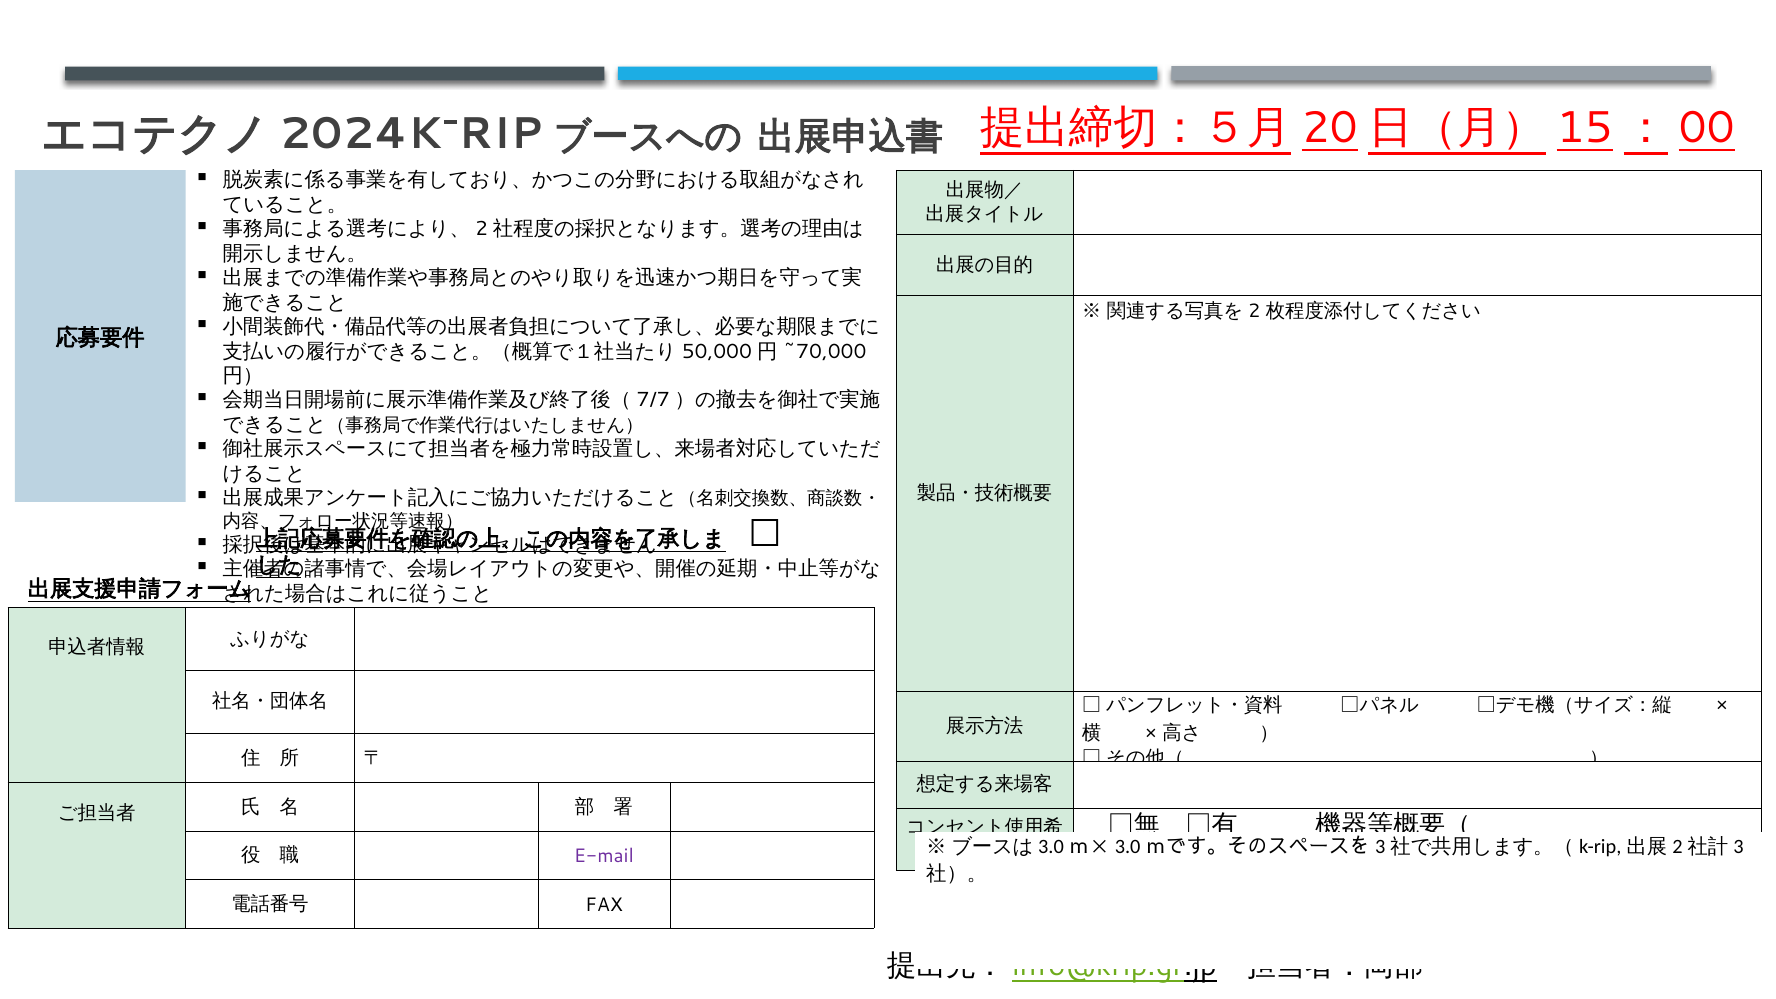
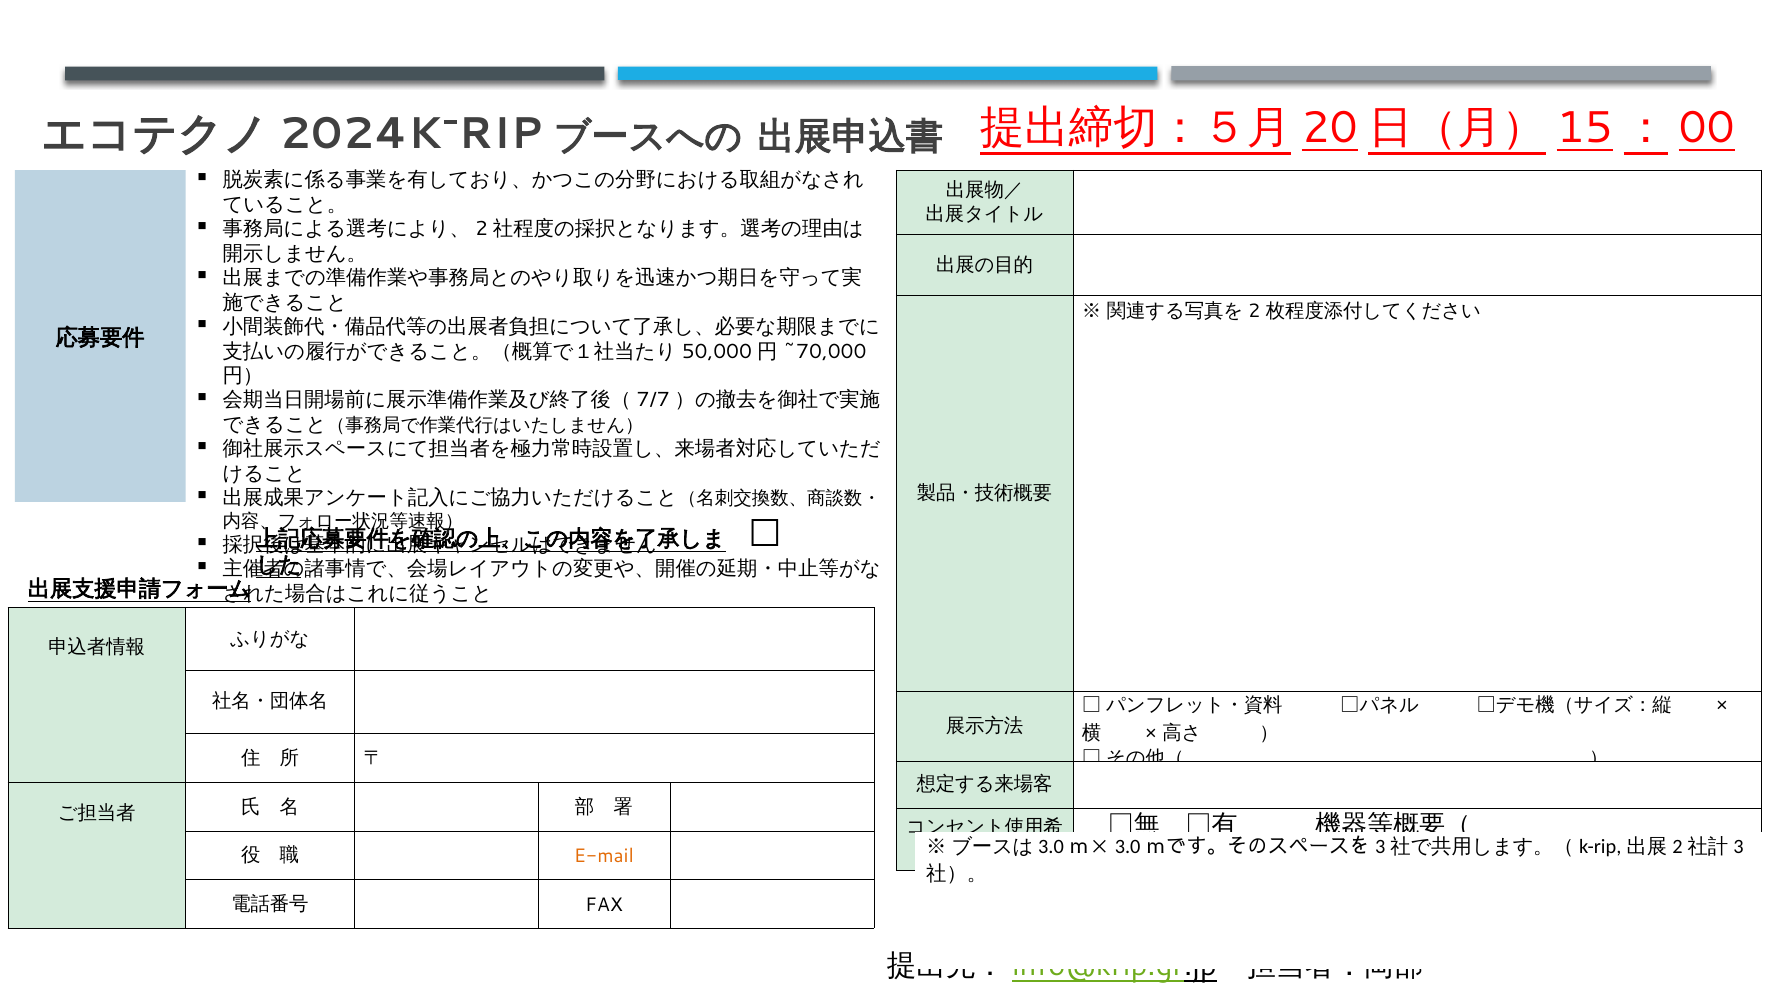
E-mail colour: purple -> orange (604, 856)
